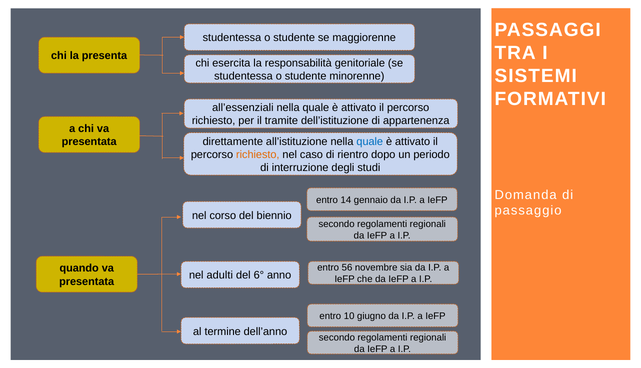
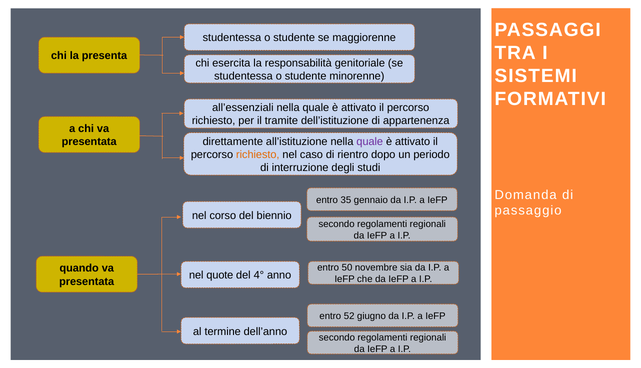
quale colour: blue -> purple (370, 141)
14: 14 -> 35 (346, 200)
56: 56 -> 50 (347, 268)
adulti: adulti -> quote (220, 275)
6°: 6° -> 4° (259, 275)
10: 10 -> 52 (349, 316)
